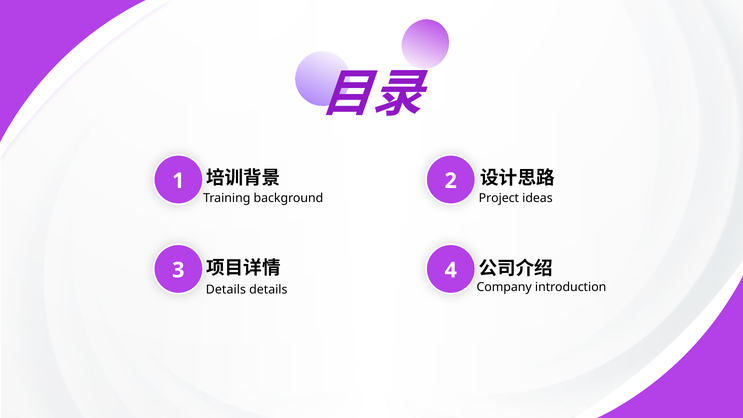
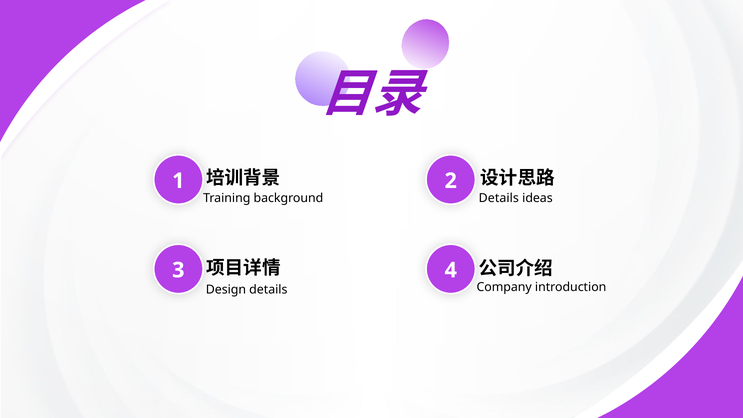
Project: Project -> Details (499, 198)
Details: Details -> Design (226, 290)
